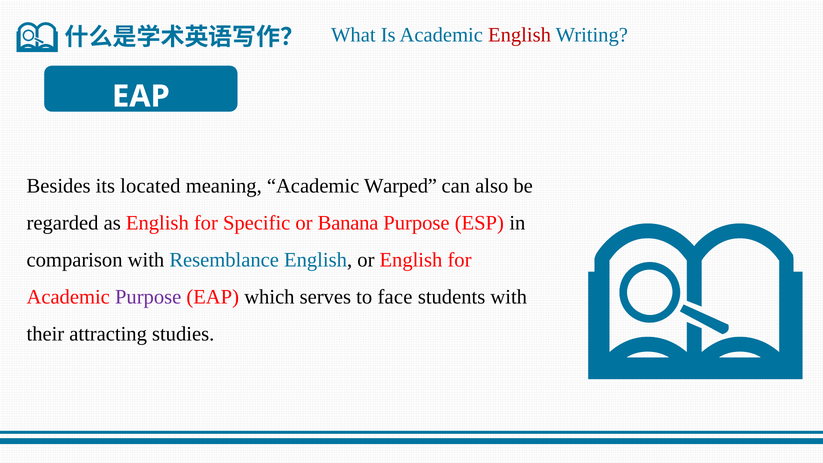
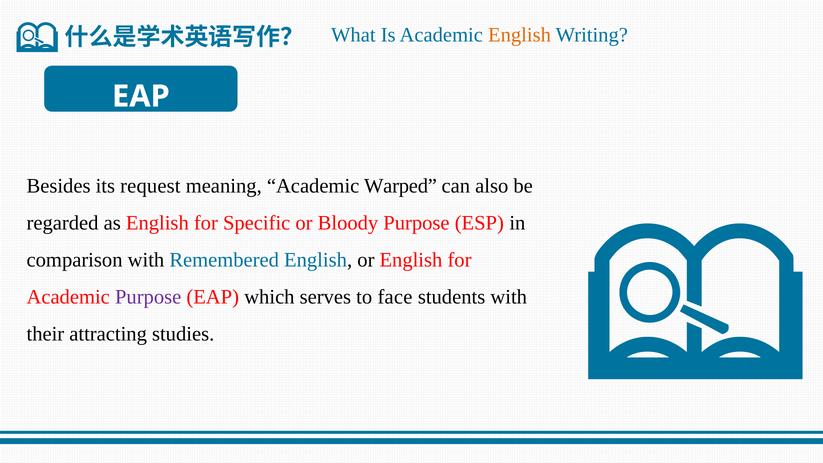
English colour: red -> orange (520, 35)
located: located -> request (150, 186)
Banana: Banana -> Bloody (348, 223)
Resemblance: Resemblance -> Remembered (224, 260)
